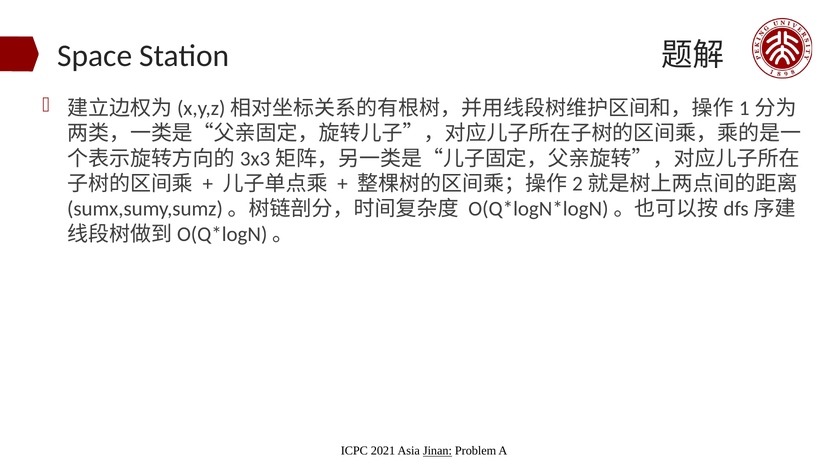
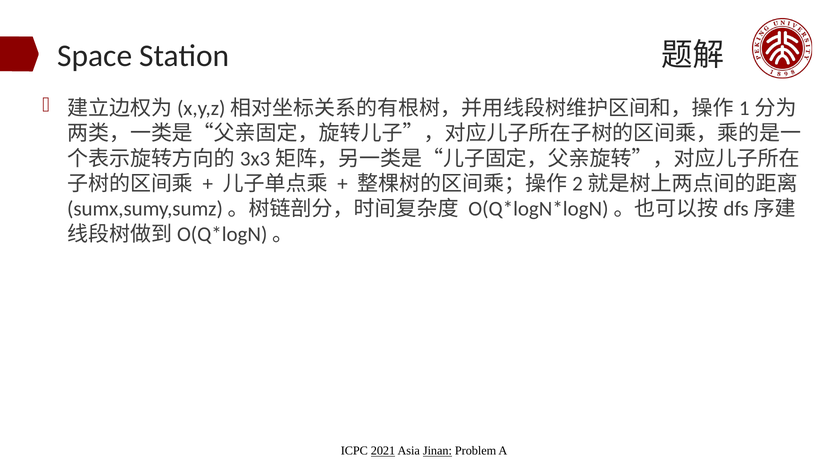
2021 underline: none -> present (383, 451)
